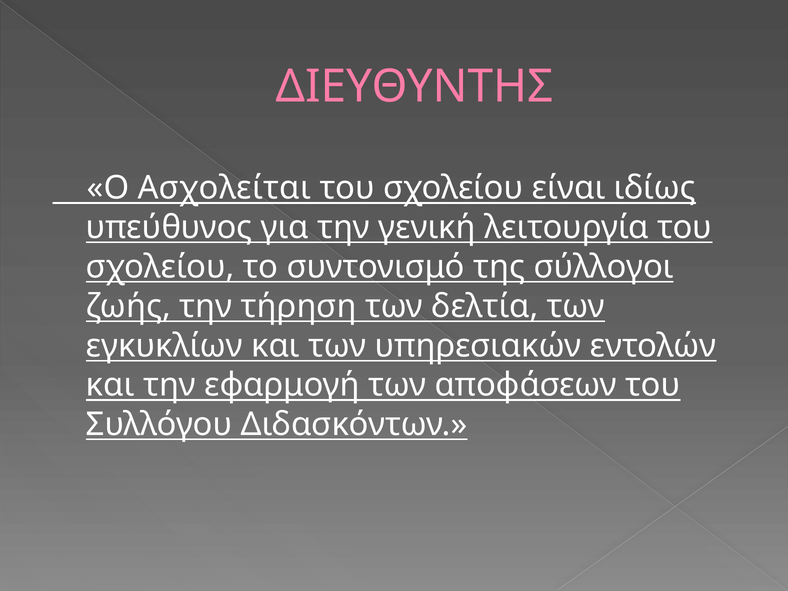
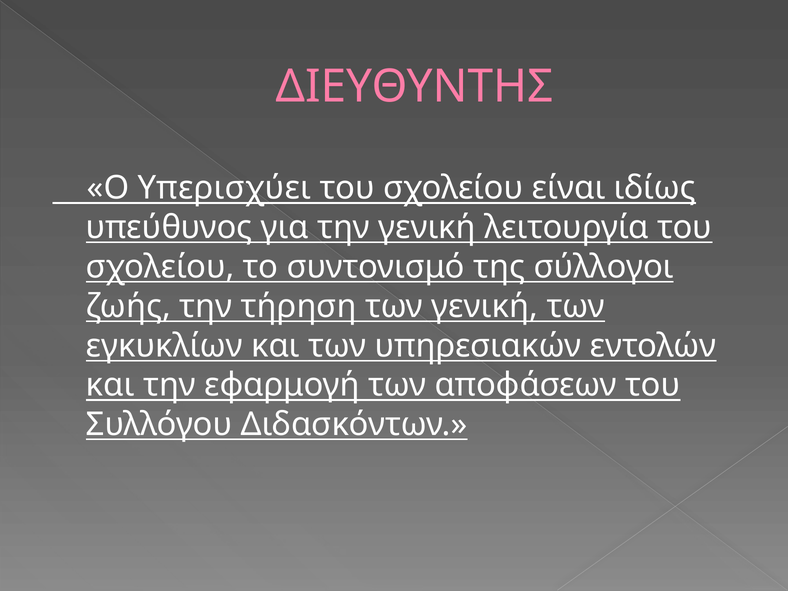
Ασχολείται: Ασχολείται -> Υπερισχύει (224, 188)
των δελτία: δελτία -> γενική (485, 306)
